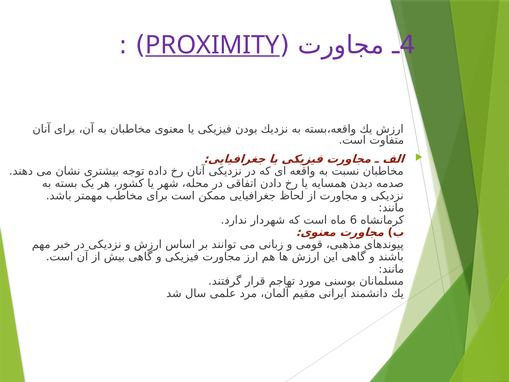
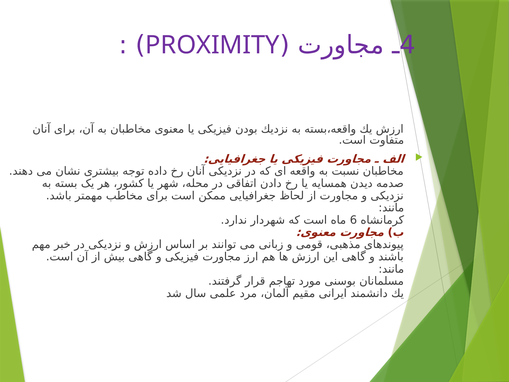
PROXIMITY underline: present -> none (212, 45)
